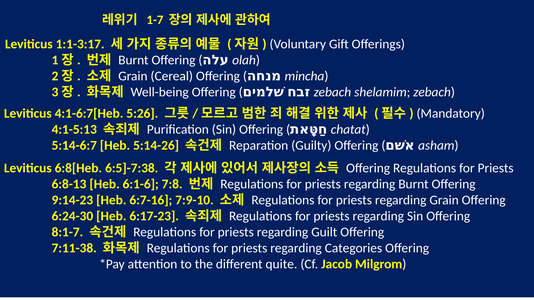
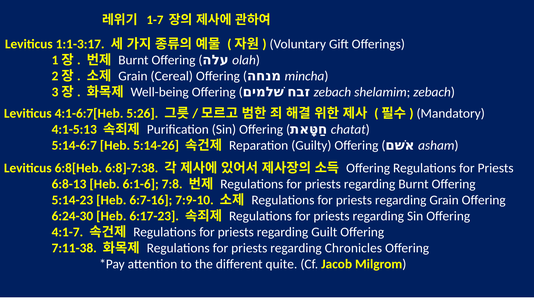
6:5]-7:38: 6:5]-7:38 -> 6:8]-7:38 (132, 168)
9:14-23: 9:14-23 -> 5:14-23 (72, 201)
8:1-7: 8:1-7 -> 4:1-7 (67, 233)
Categories: Categories -> Chronicles (353, 249)
